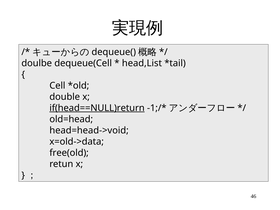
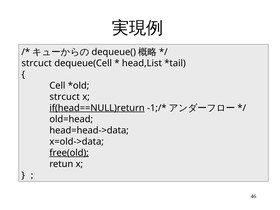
doulbe: doulbe -> strcuct (37, 63)
double: double -> strcuct (65, 97)
head=head->void: head=head->void -> head=head->data (89, 130)
free(old underline: none -> present (69, 153)
